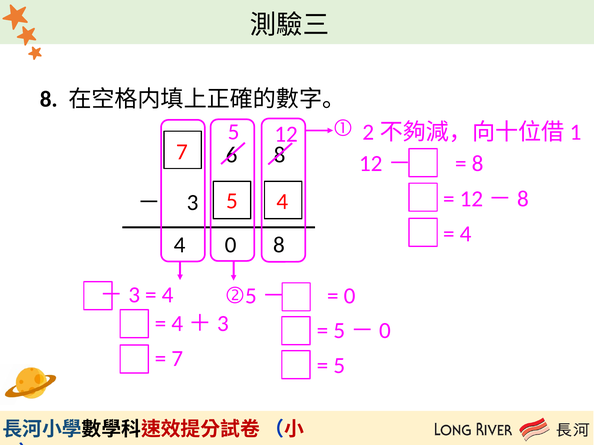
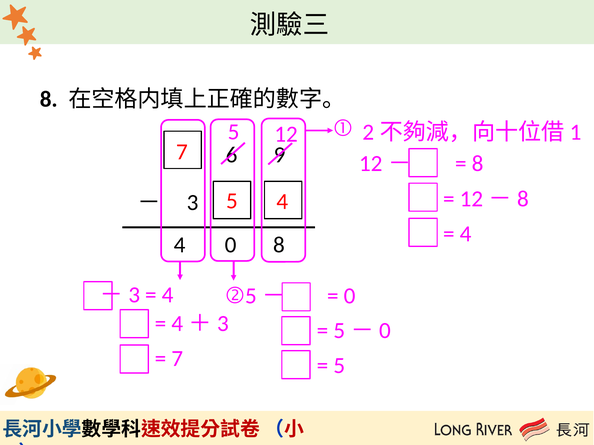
6 8: 8 -> 9 (280, 155)
